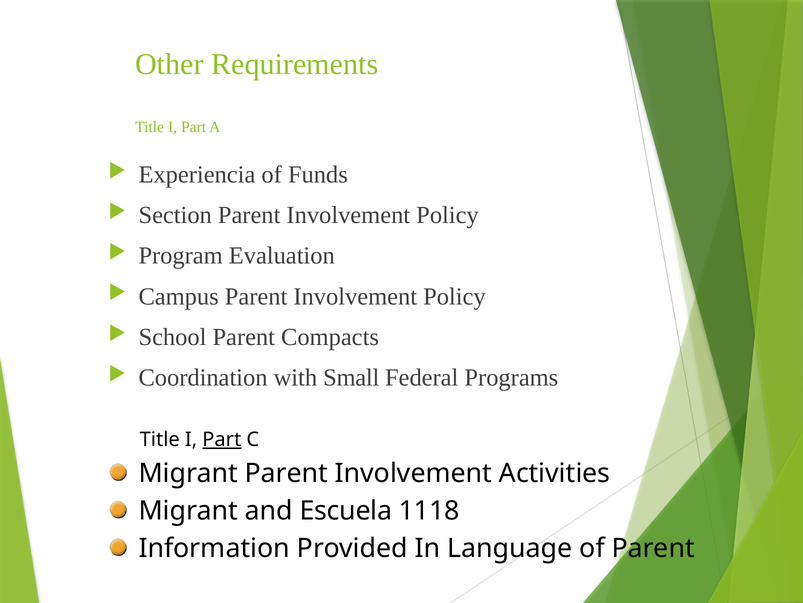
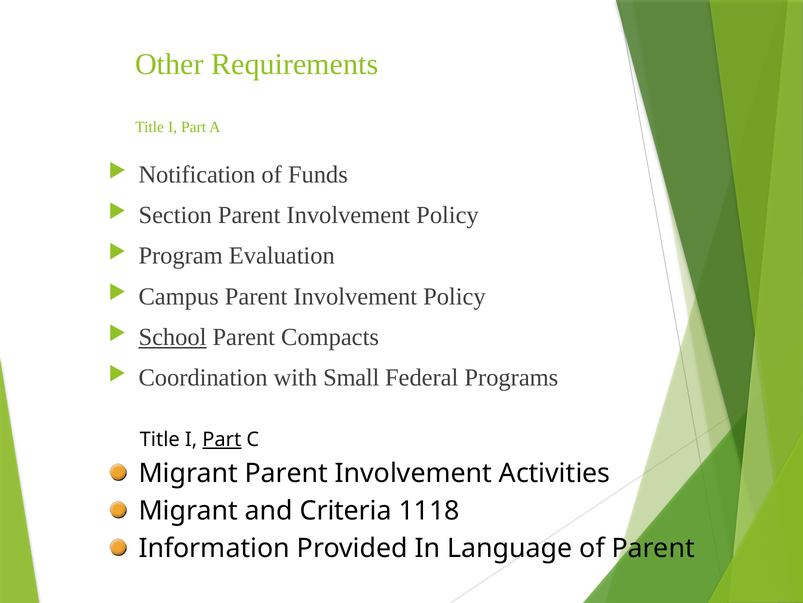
Experiencia: Experiencia -> Notification (197, 174)
School underline: none -> present (172, 337)
Escuela: Escuela -> Criteria (346, 510)
